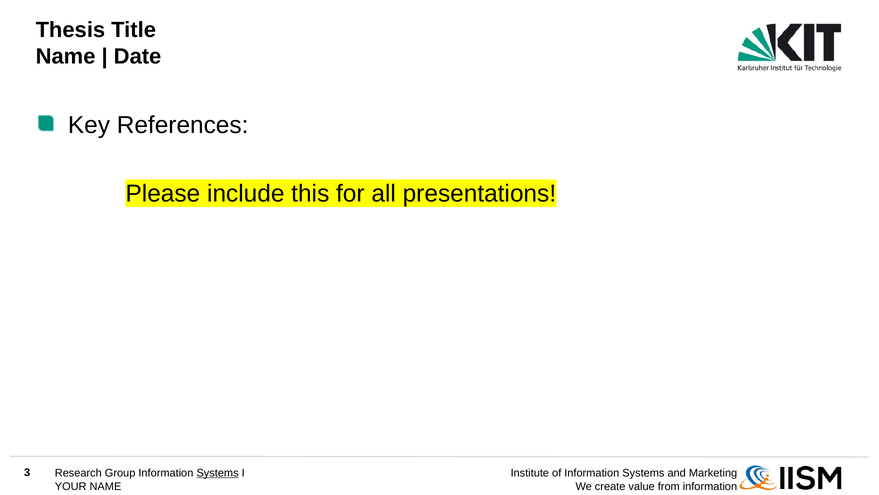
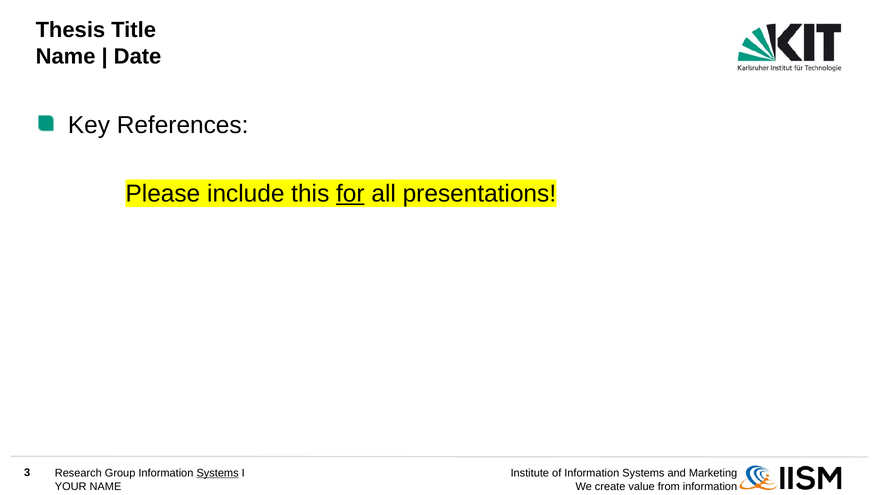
for underline: none -> present (350, 194)
